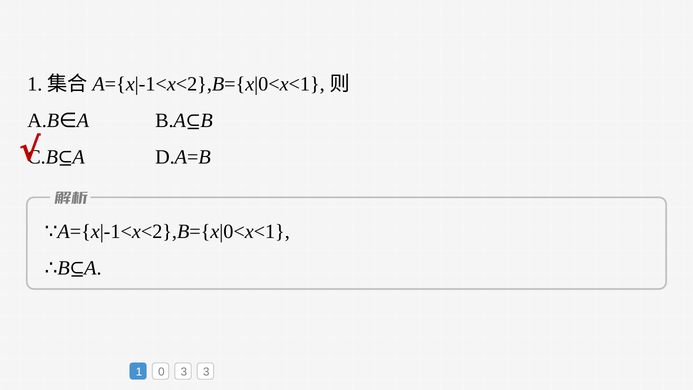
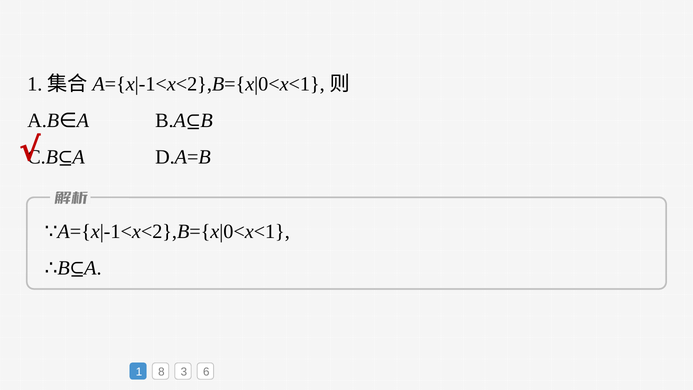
0: 0 -> 8 (161, 372)
3 3: 3 -> 6 (206, 372)
